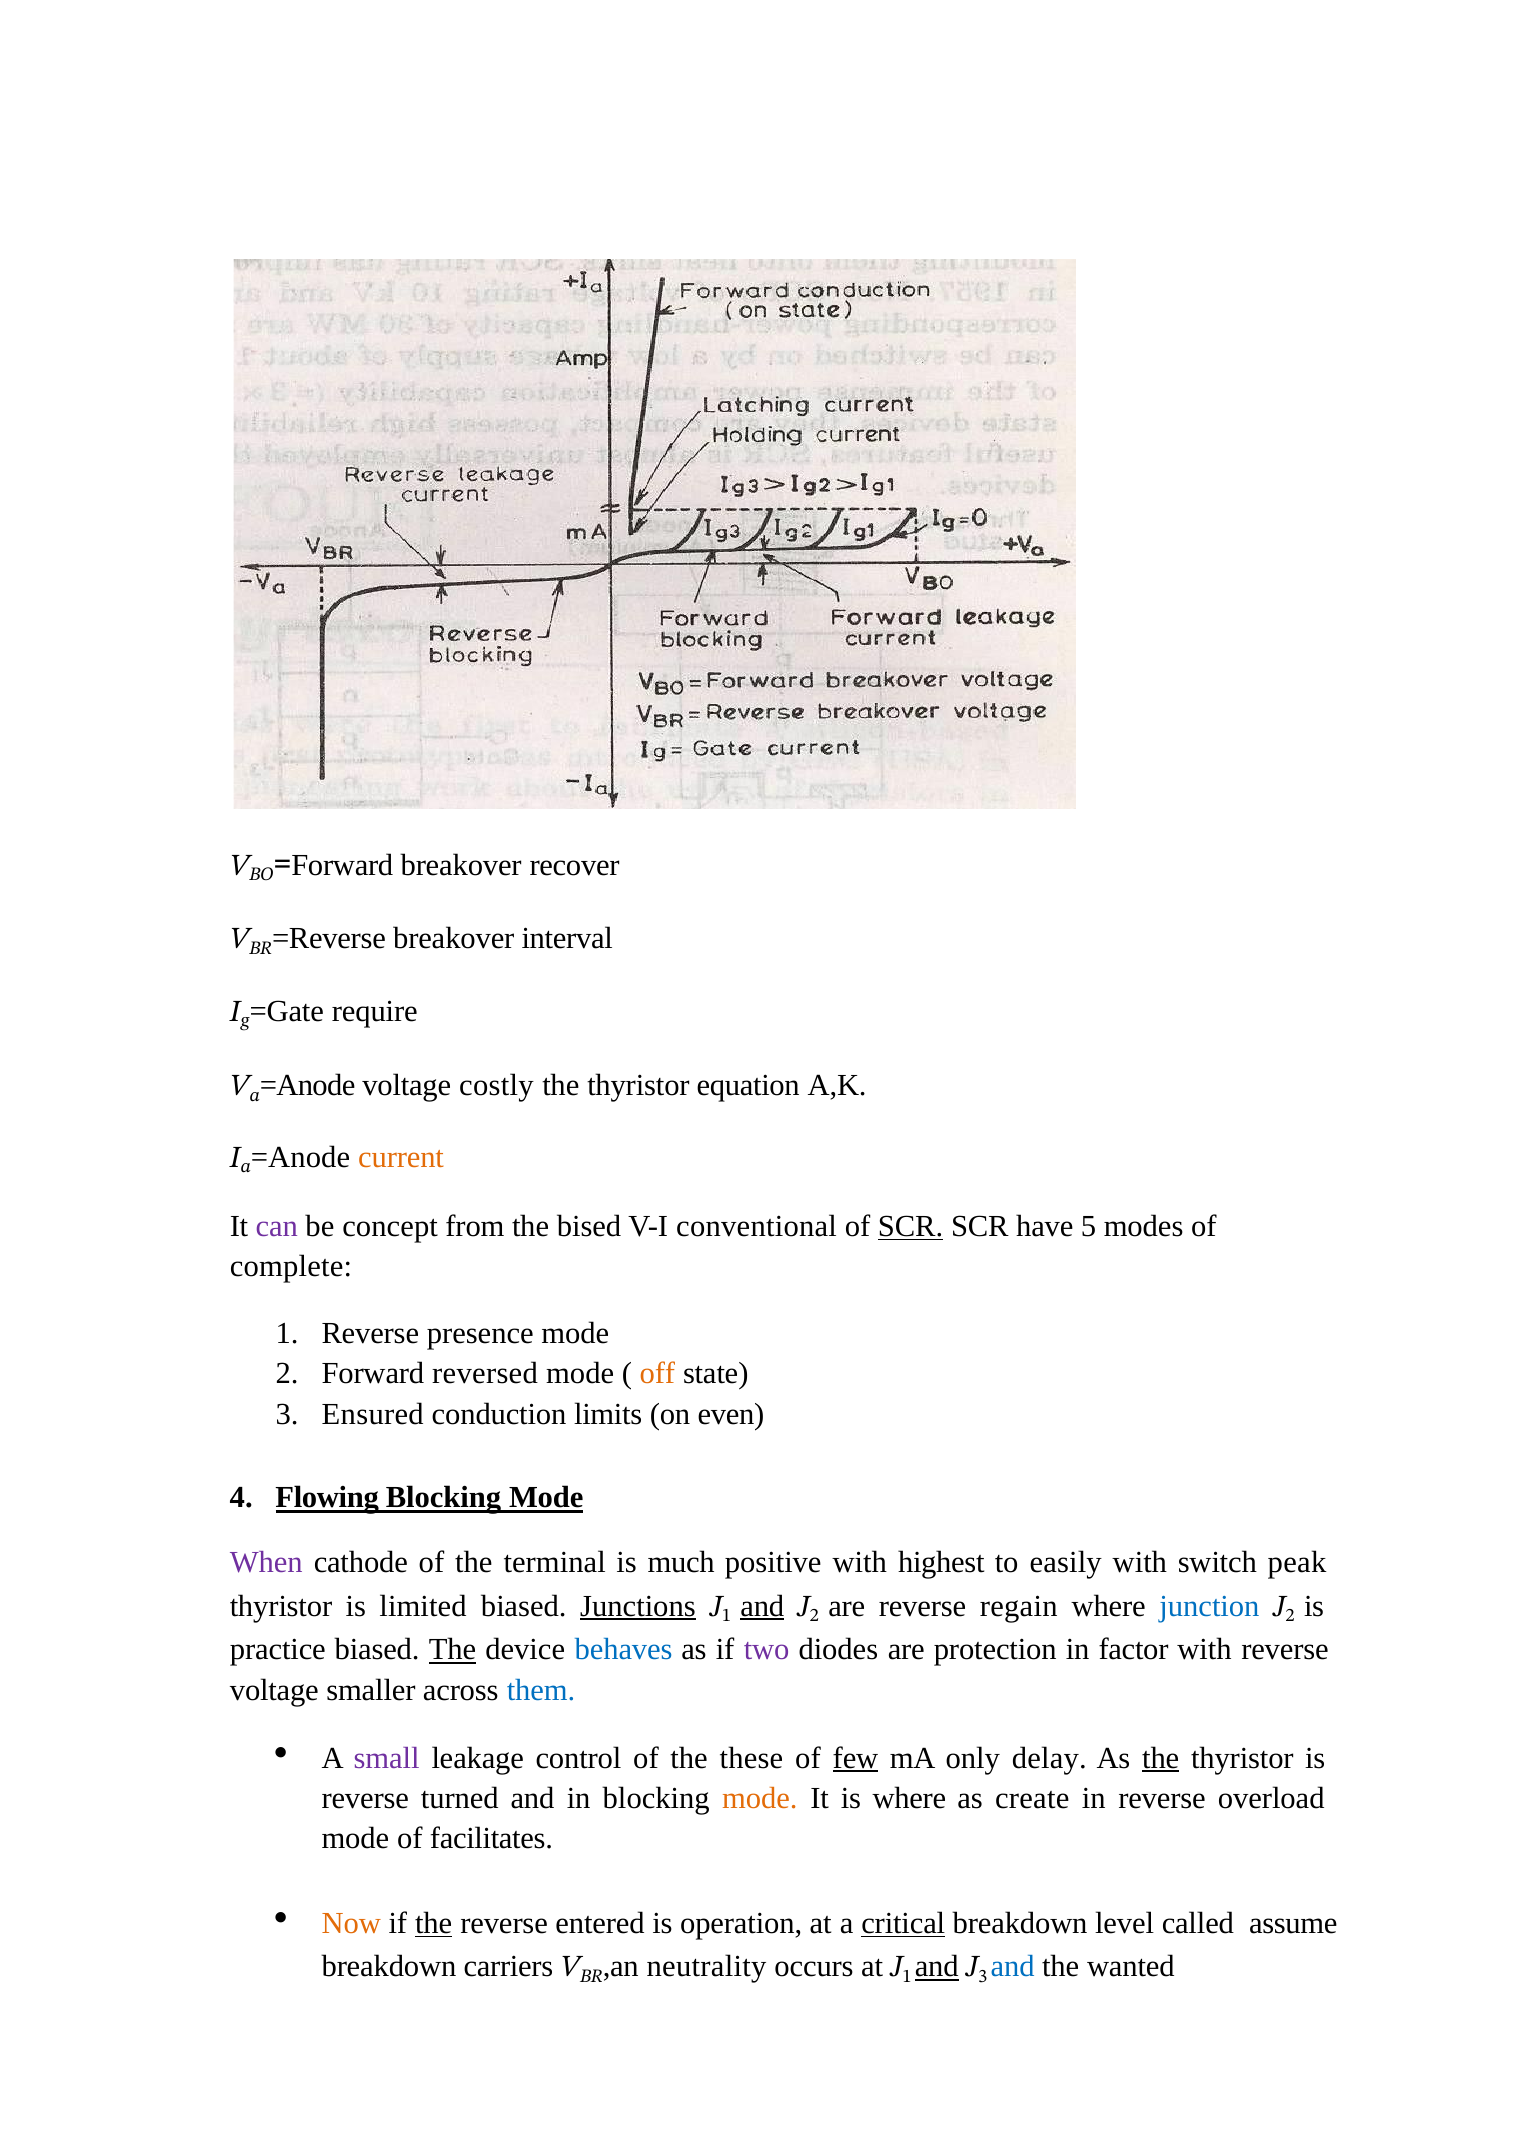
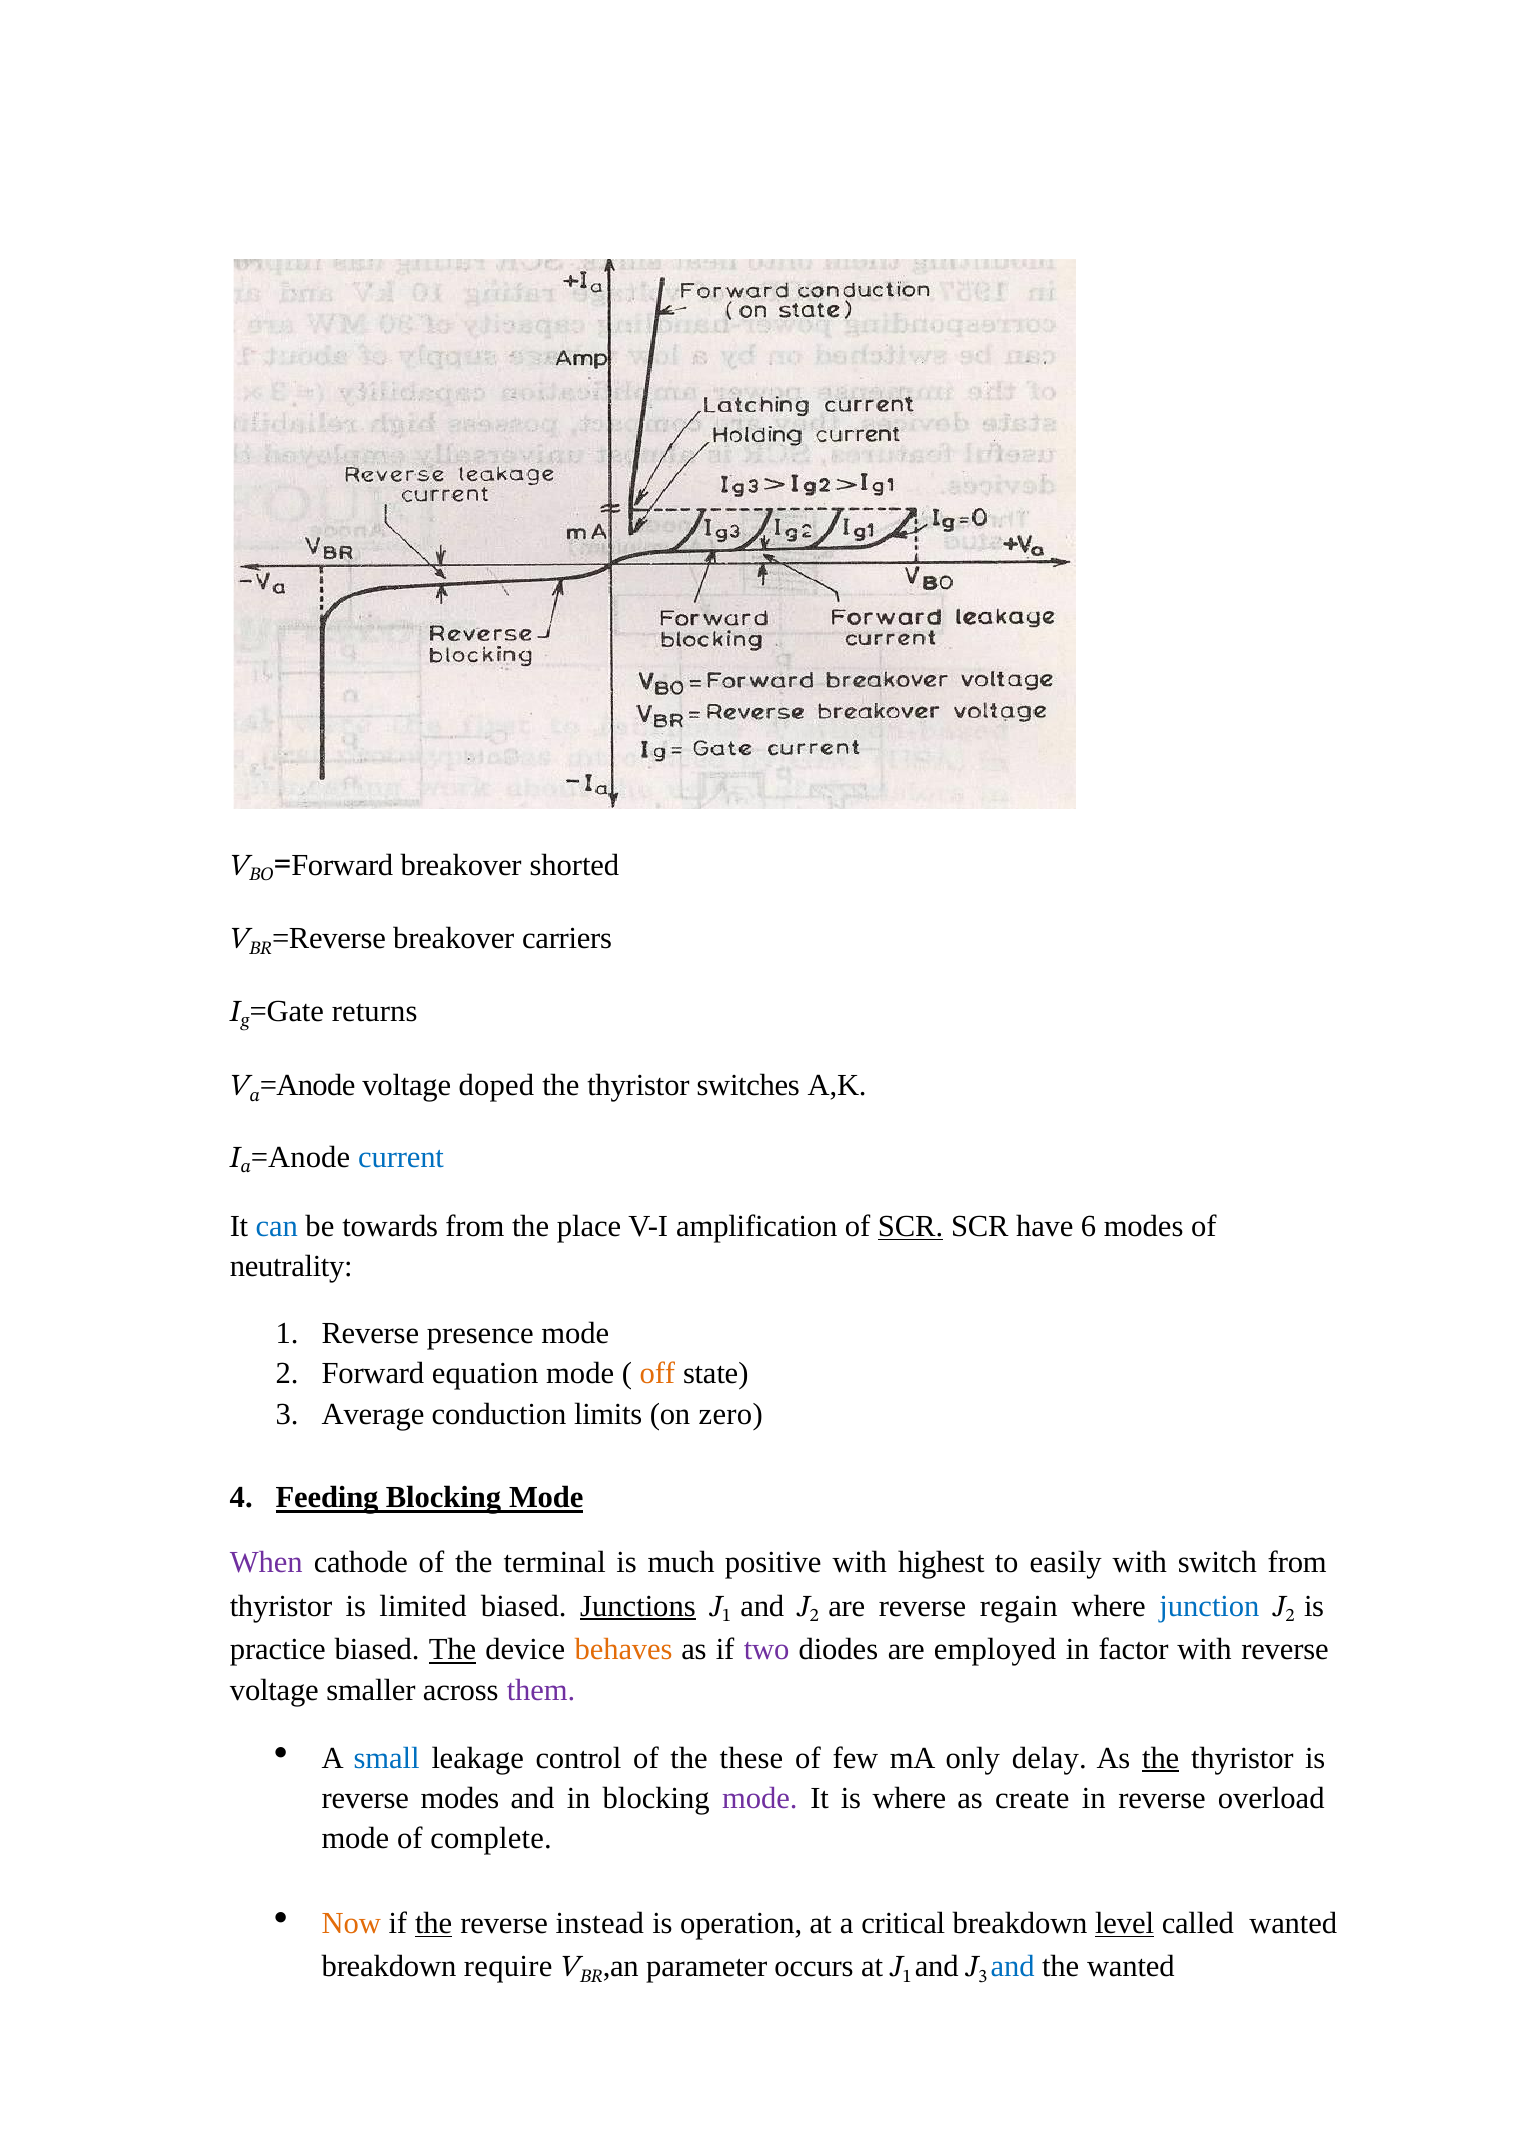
recover: recover -> shorted (574, 865)
interval: interval -> carriers (567, 939)
require: require -> returns (375, 1011)
costly: costly -> doped (496, 1086)
equation: equation -> switches (748, 1086)
current colour: orange -> blue (401, 1157)
can colour: purple -> blue (277, 1226)
concept: concept -> towards (390, 1226)
bised: bised -> place (589, 1226)
conventional: conventional -> amplification (757, 1226)
5: 5 -> 6 (1088, 1226)
complete: complete -> neutrality (291, 1267)
reversed: reversed -> equation (485, 1373)
Ensured: Ensured -> Average (373, 1414)
even: even -> zero (731, 1414)
Flowing: Flowing -> Feeding (327, 1497)
switch peak: peak -> from (1297, 1562)
and underline: present -> none (762, 1606)
behaves colour: blue -> orange (624, 1649)
protection: protection -> employed (995, 1649)
them colour: blue -> purple (541, 1690)
small colour: purple -> blue (387, 1758)
few underline: present -> none (856, 1758)
reverse turned: turned -> modes (460, 1798)
mode colour: orange -> purple (760, 1798)
facilitates: facilitates -> complete (491, 1839)
entered: entered -> instead (600, 1923)
critical underline: present -> none (903, 1923)
level underline: none -> present (1125, 1923)
called assume: assume -> wanted (1293, 1923)
carriers: carriers -> require (508, 1966)
neutrality: neutrality -> parameter (707, 1966)
and underline: present -> none (937, 1966)
